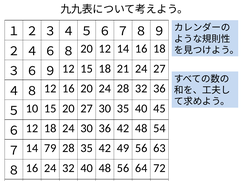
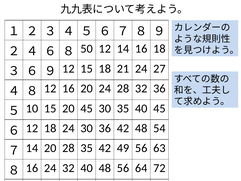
８ 20: 20 -> 50 (87, 49)
20 27: 27 -> 45 (87, 108)
14 79: 79 -> 20 (50, 148)
